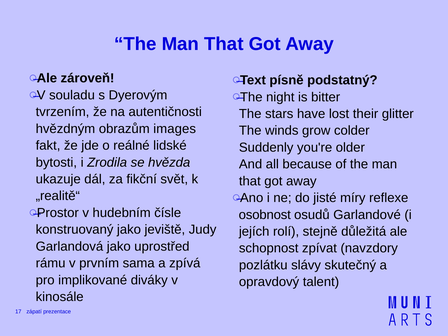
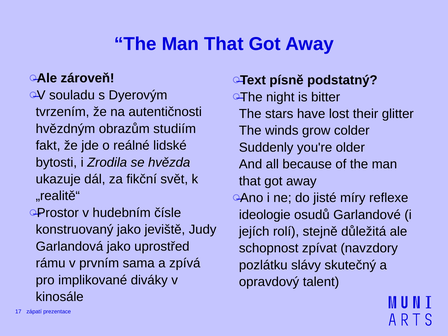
images: images -> studiím (175, 129)
osobnost: osobnost -> ideologie (265, 215)
